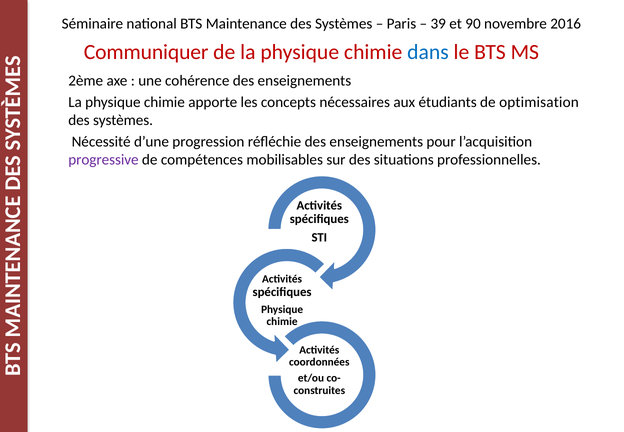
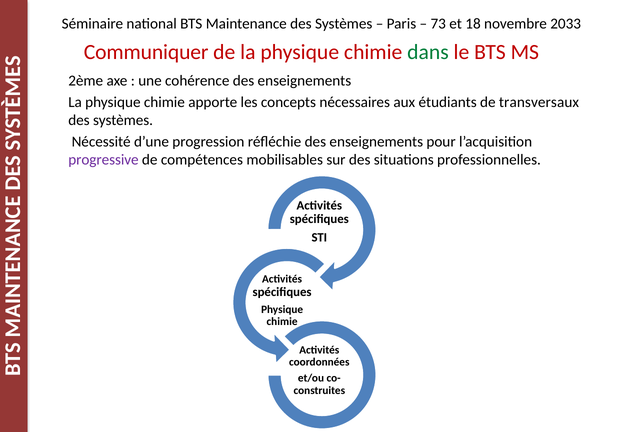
39: 39 -> 73 (438, 24)
90: 90 -> 18 (473, 24)
2016: 2016 -> 2033 (566, 24)
dans colour: blue -> green (428, 52)
optimisation: optimisation -> transversaux (539, 102)
